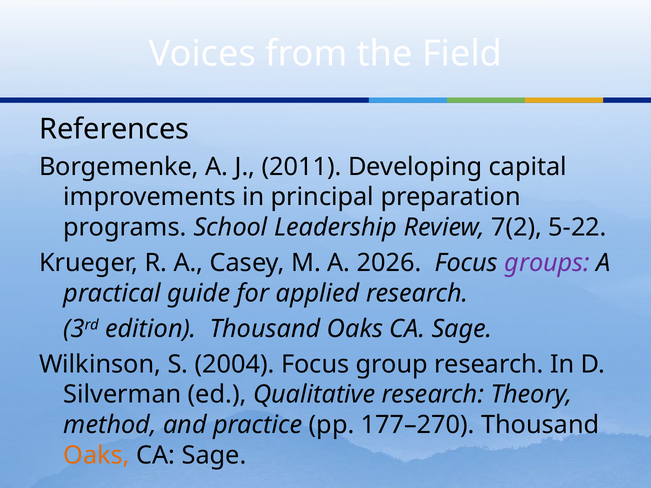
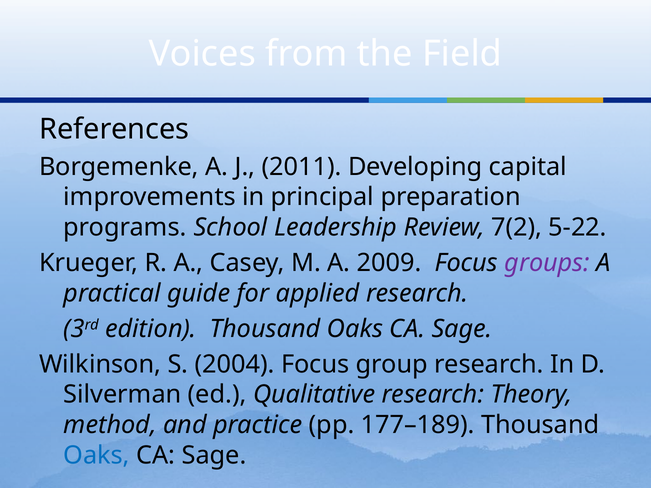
2026: 2026 -> 2009 (389, 263)
177–270: 177–270 -> 177–189 (418, 425)
Oaks colour: orange -> blue (97, 456)
